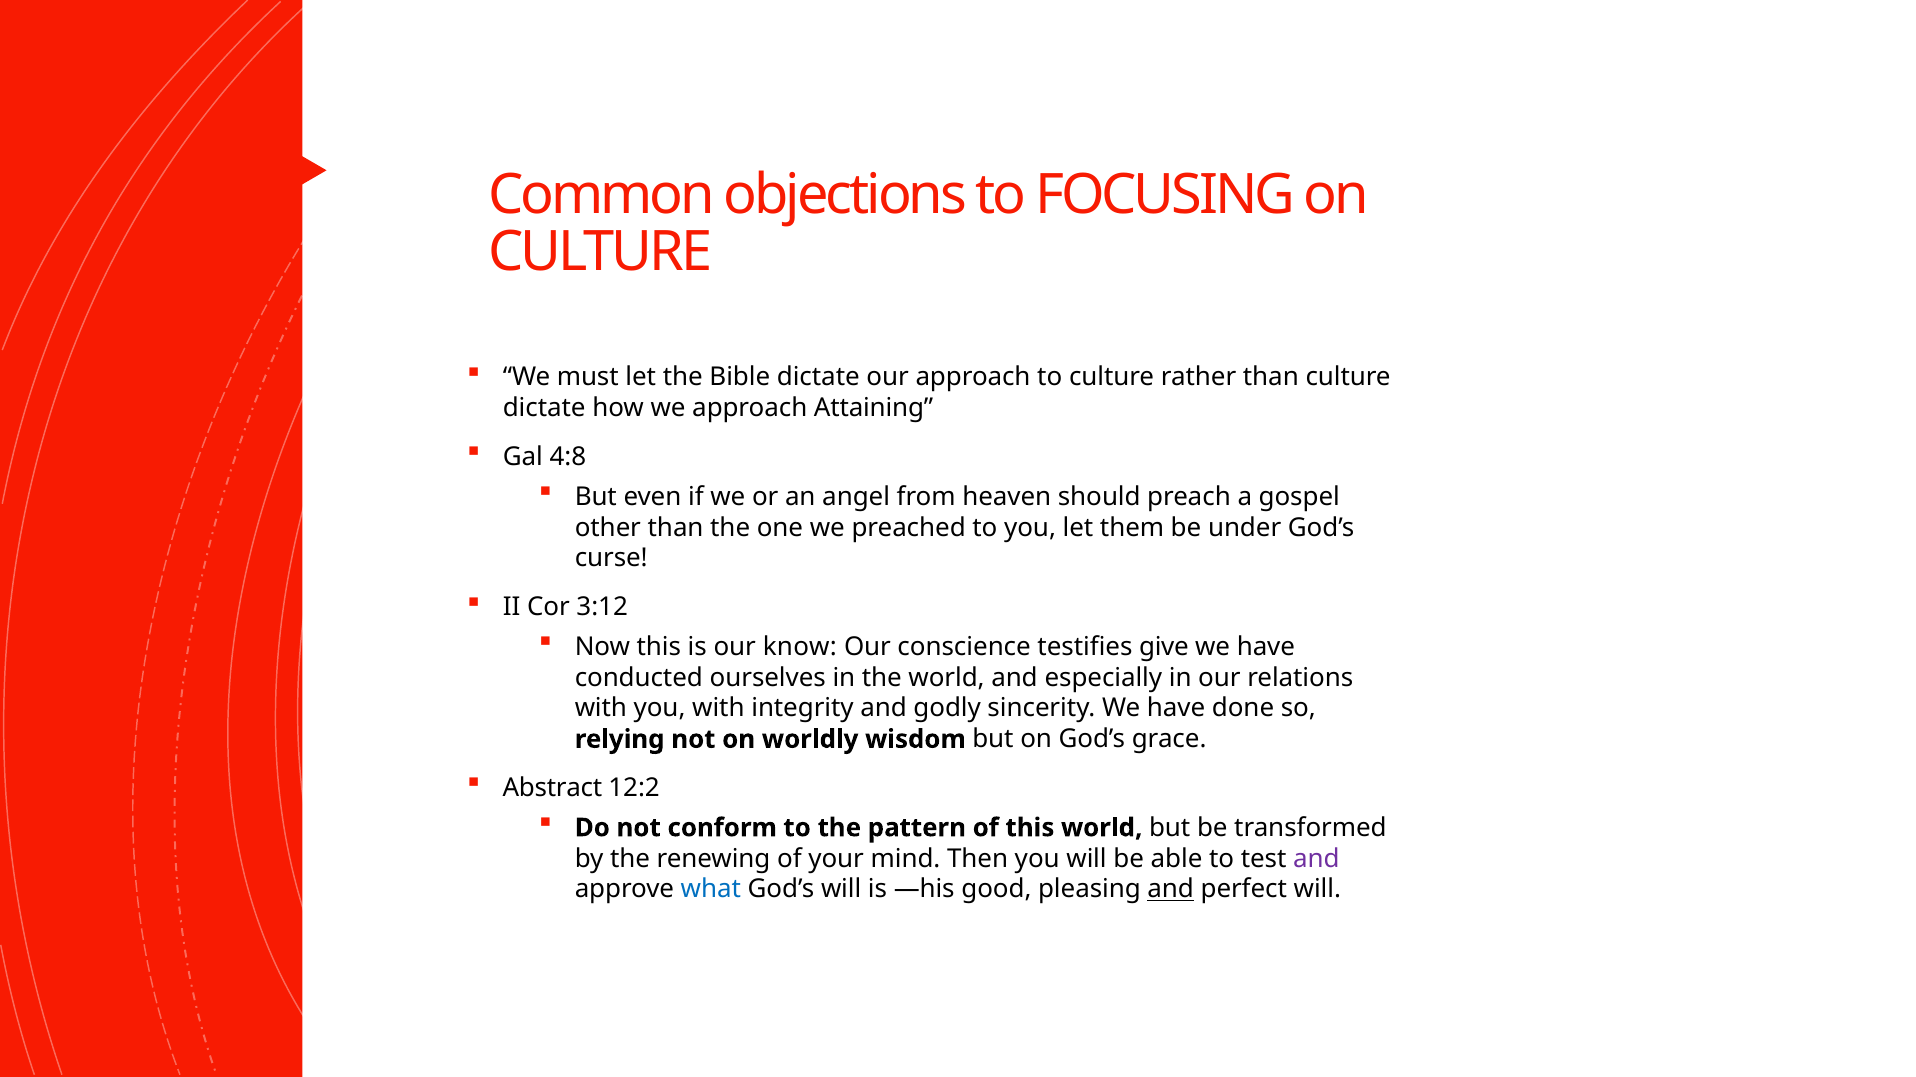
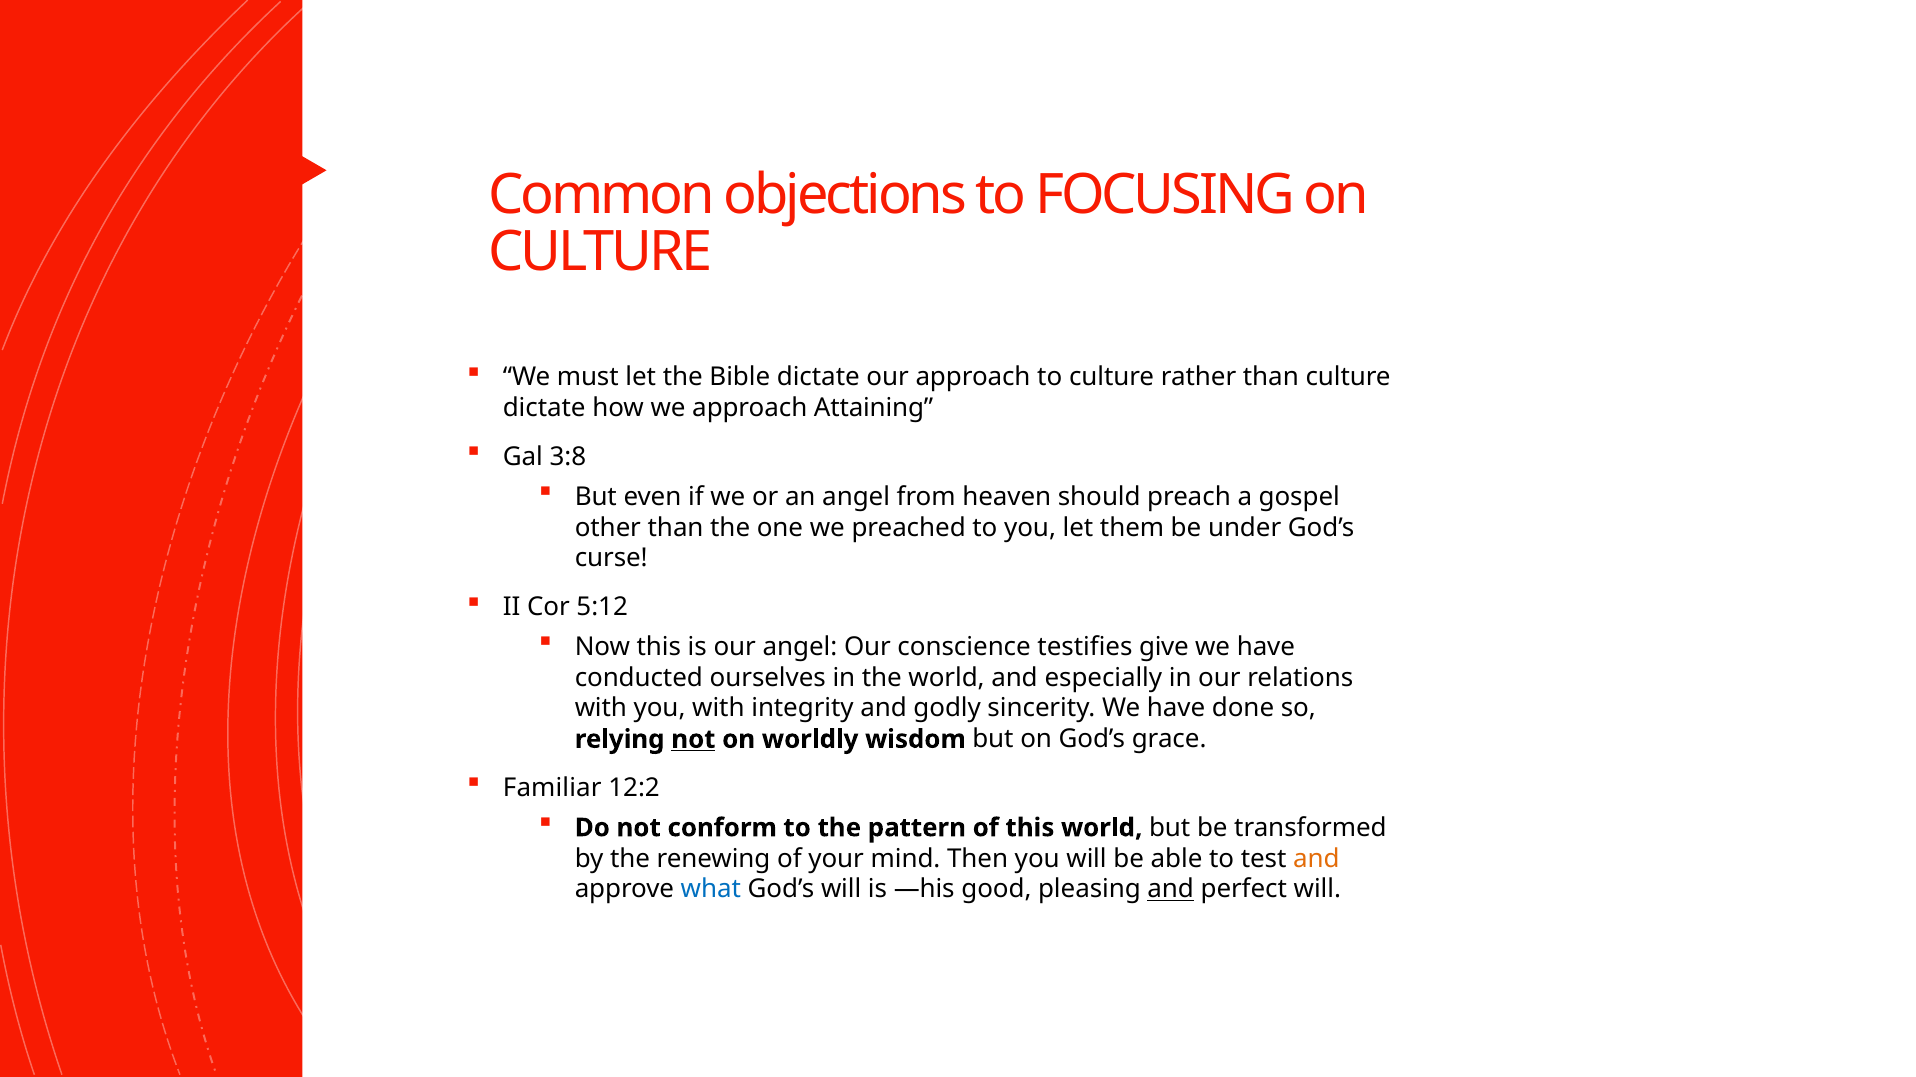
4:8: 4:8 -> 3:8 (568, 457)
3:12: 3:12 -> 5:12 (602, 607)
our know: know -> angel (800, 647)
not underline: none -> present (693, 740)
Abstract: Abstract -> Familiar (552, 789)
and colour: purple -> orange (1316, 859)
